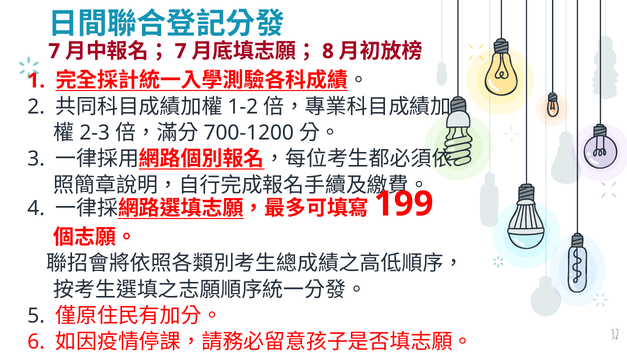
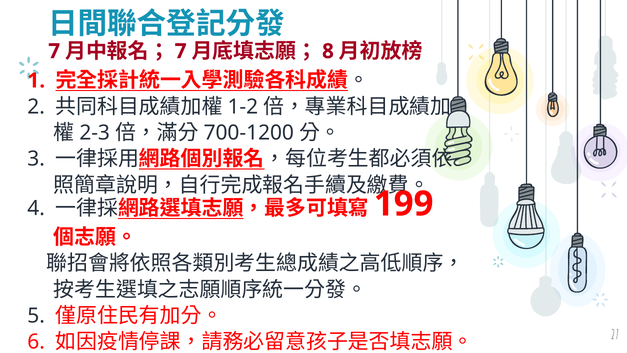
32: 32 -> 27 (615, 334)
